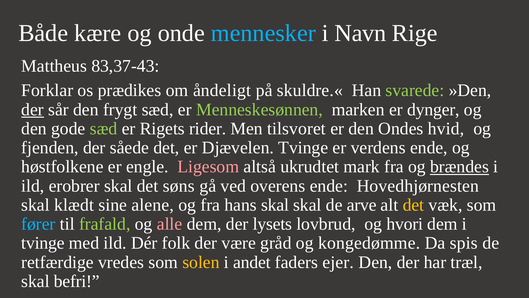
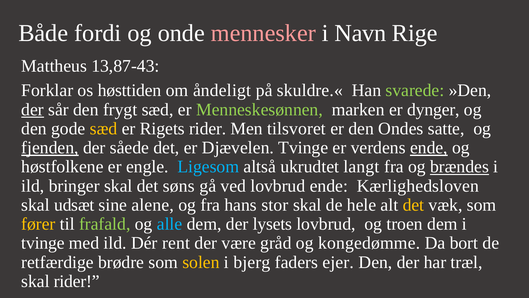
kære: kære -> fordi (98, 33)
mennesker colour: light blue -> pink (263, 33)
83,37-43: 83,37-43 -> 13,87-43 (125, 66)
prædikes: prædikes -> høsttiden (130, 90)
sæd colour: light green -> yellow (104, 128)
hvid: hvid -> satte (446, 128)
fjenden underline: none -> present (50, 148)
ende underline: none -> present (429, 148)
Ligesom colour: pink -> light blue (208, 167)
mark: mark -> langt (362, 167)
erobrer: erobrer -> bringer (74, 186)
ved overens: overens -> lovbrud (278, 186)
Hovedhjørnesten: Hovedhjørnesten -> Kærlighedsloven (418, 186)
klædt: klædt -> udsæt (74, 205)
hans skal: skal -> stor (275, 205)
arve: arve -> hele (362, 205)
fører colour: light blue -> yellow (38, 224)
alle colour: pink -> light blue (170, 224)
hvori: hvori -> troen (405, 224)
folk: folk -> rent (176, 243)
spis: spis -> bort (464, 243)
vredes: vredes -> brødre (121, 262)
andet: andet -> bjerg (252, 262)
skal befri: befri -> rider (77, 281)
